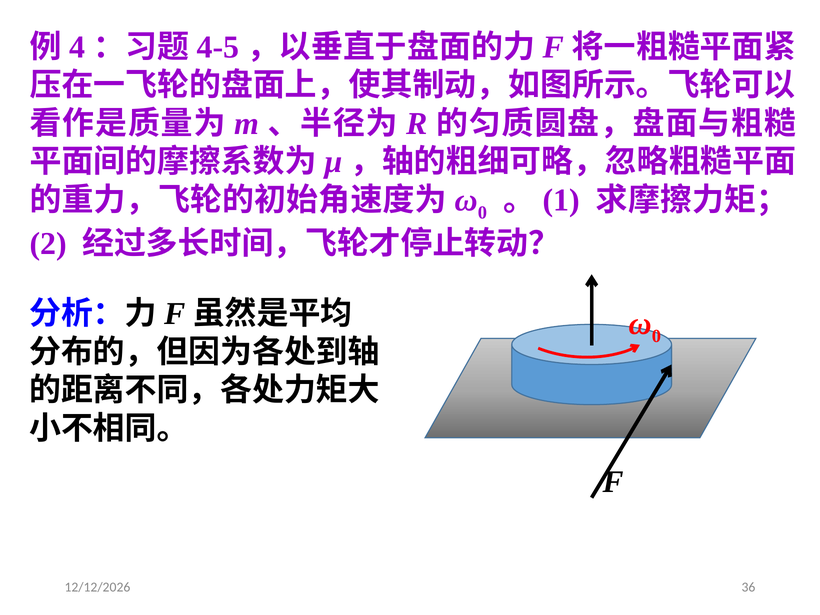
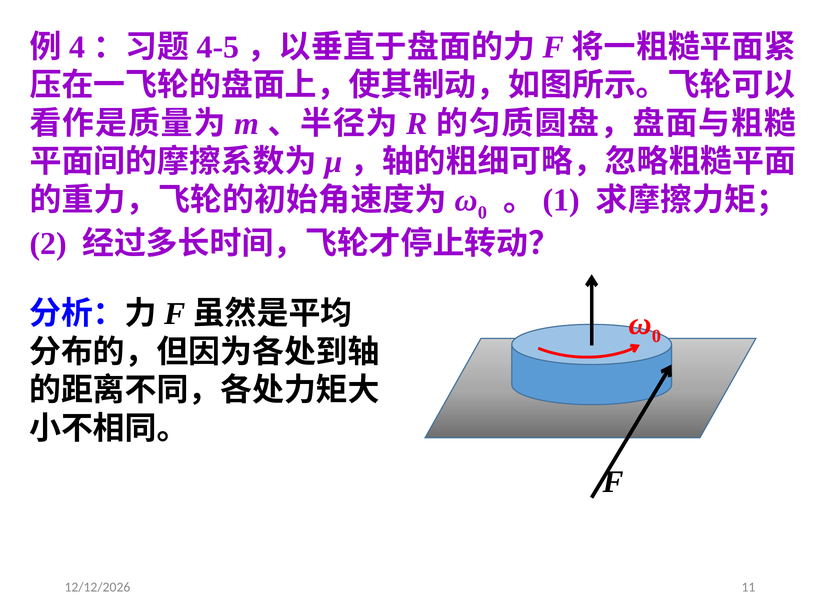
36: 36 -> 11 (749, 587)
